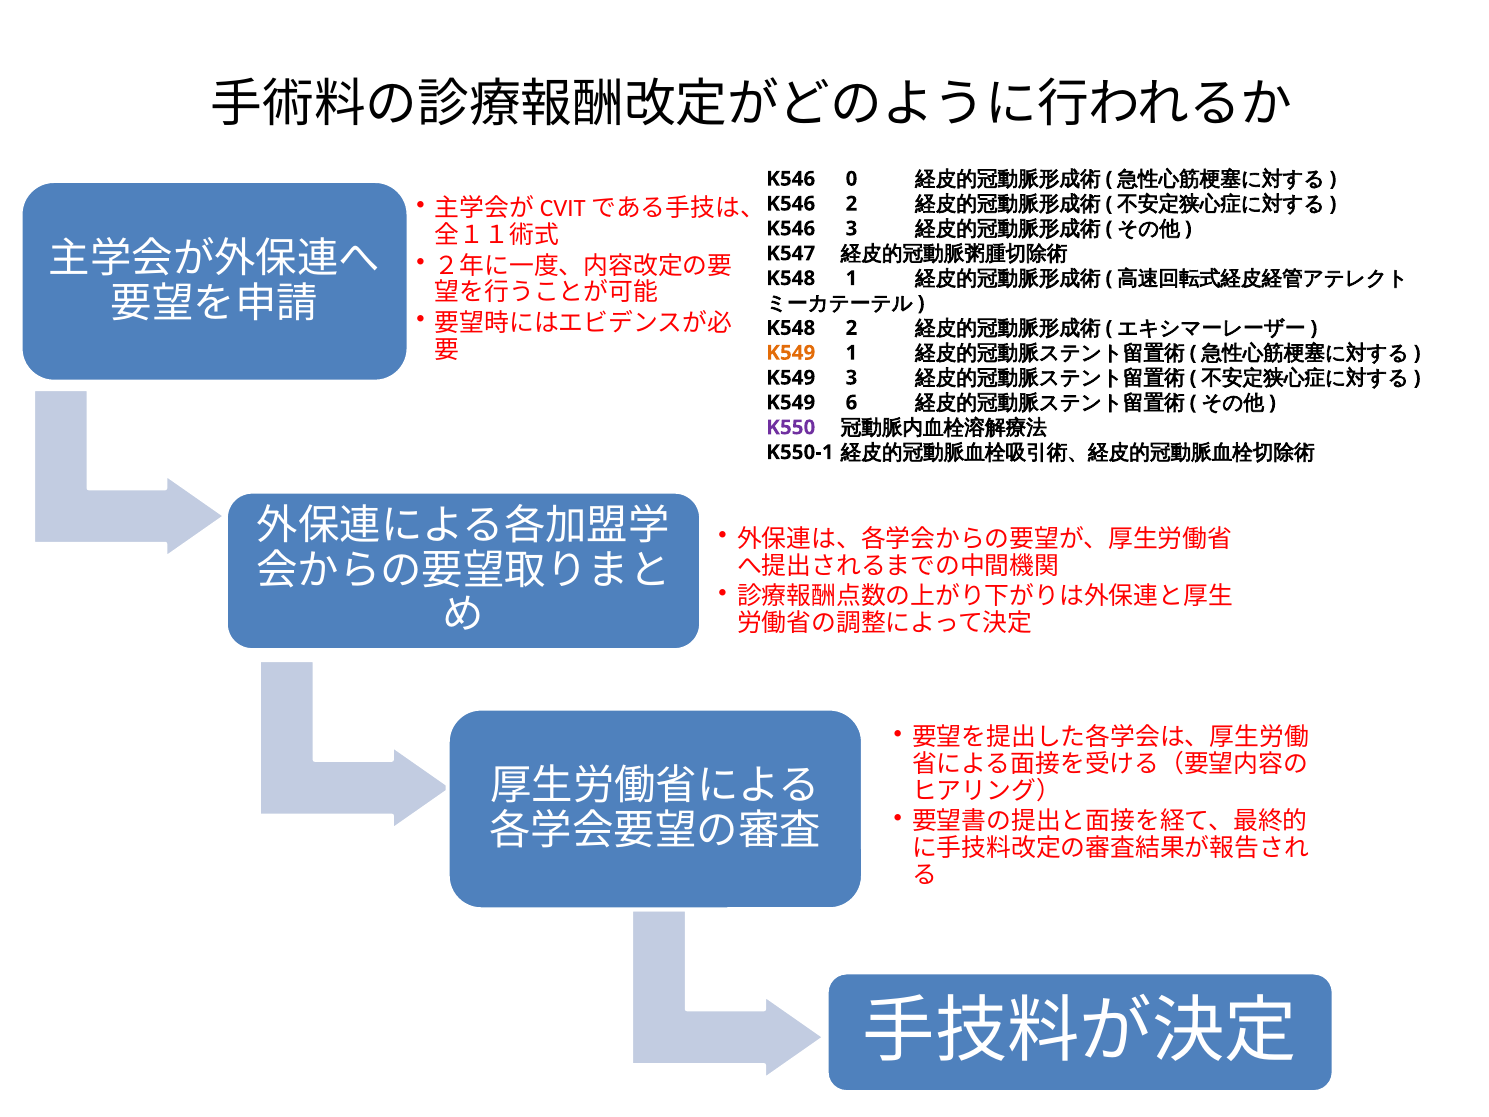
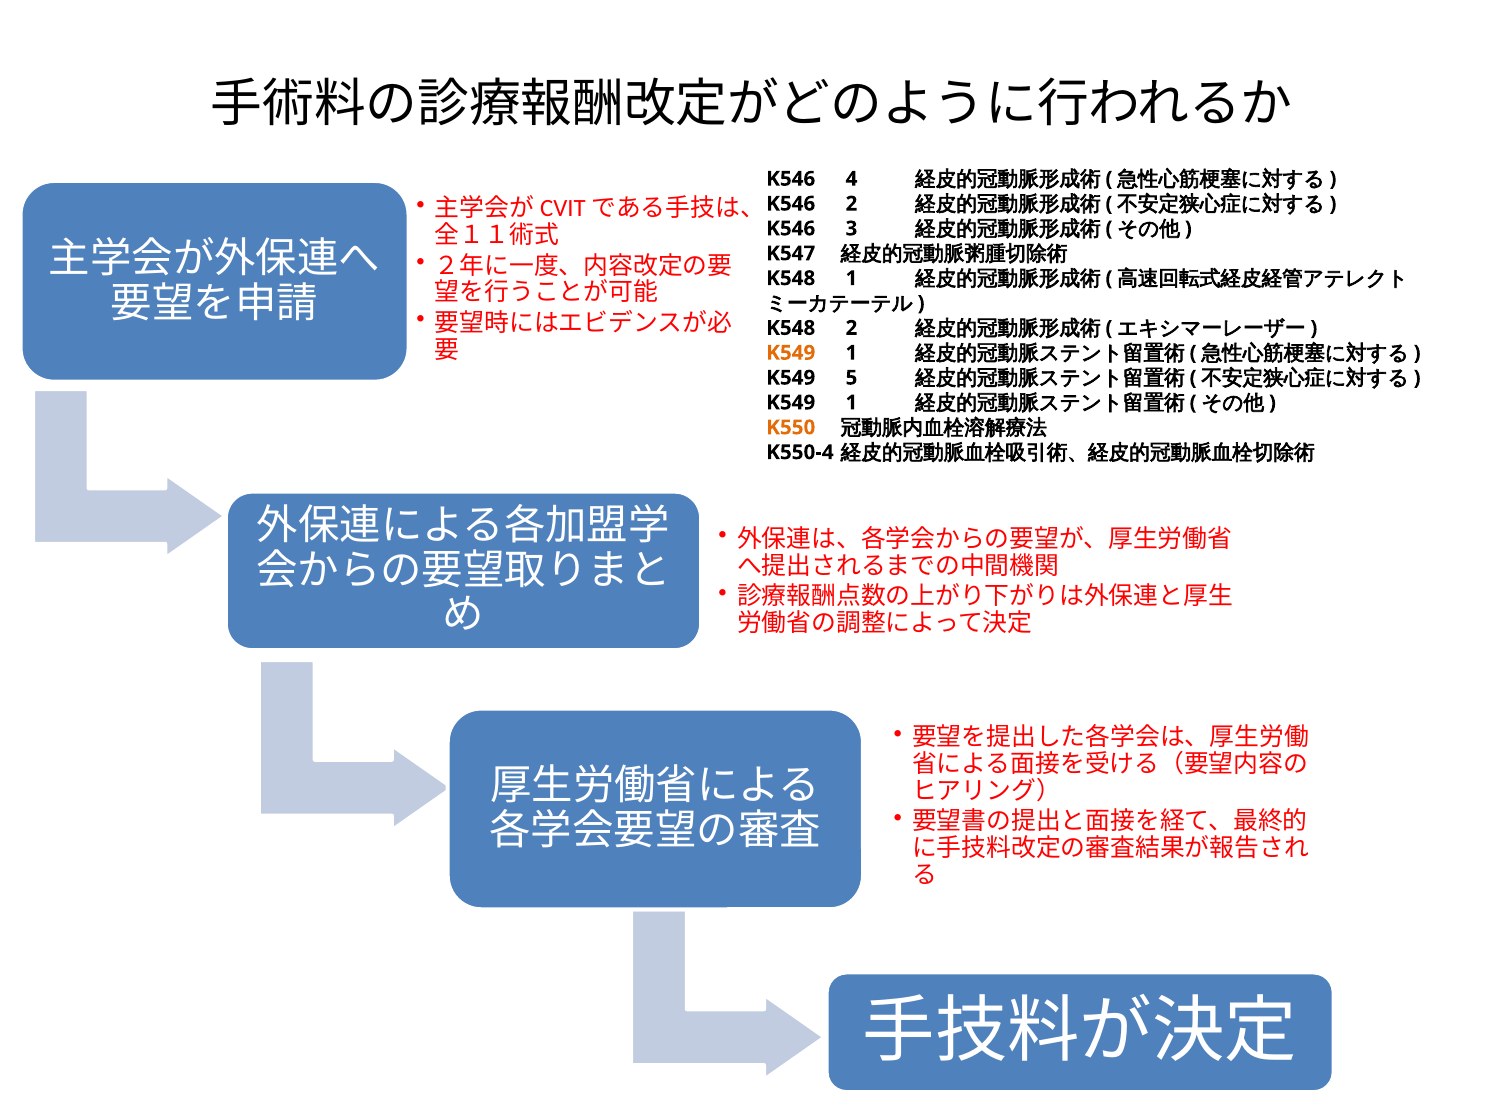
0: 0 -> 4 (851, 179)
K549 3: 3 -> 5 (851, 378)
6: 6 -> 1 (851, 403)
K550 colour: purple -> orange (791, 427)
K550-1: K550-1 -> K550-4 (800, 452)
